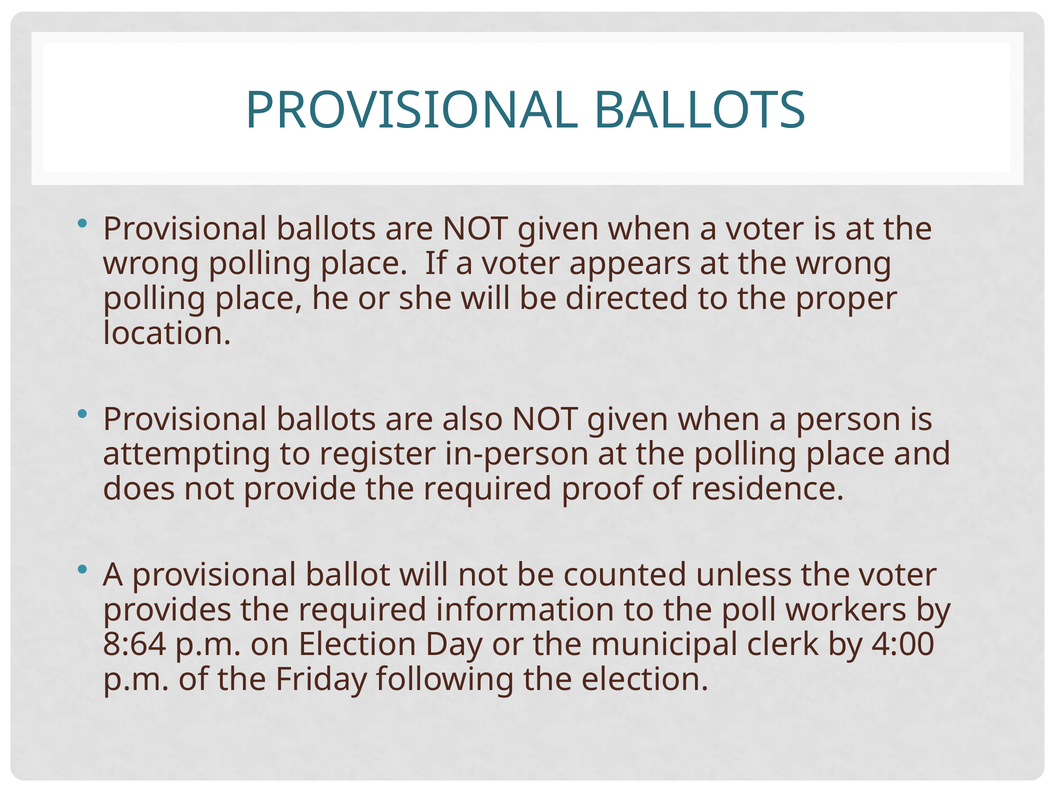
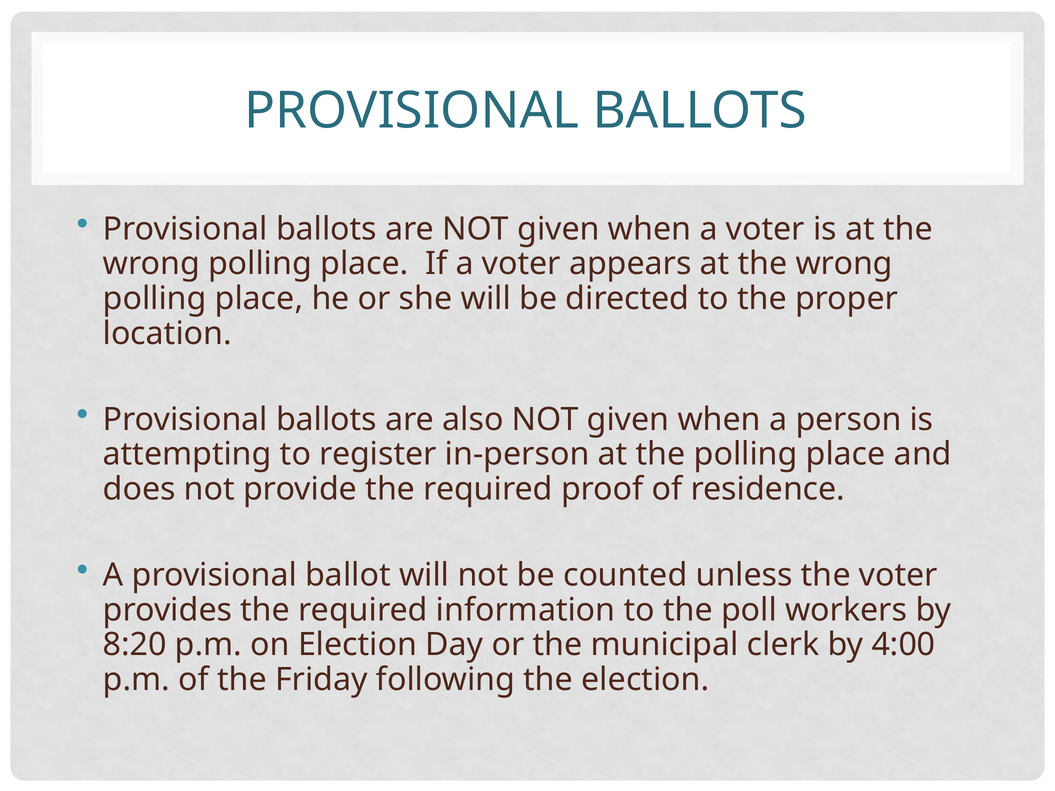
8:64: 8:64 -> 8:20 (135, 645)
